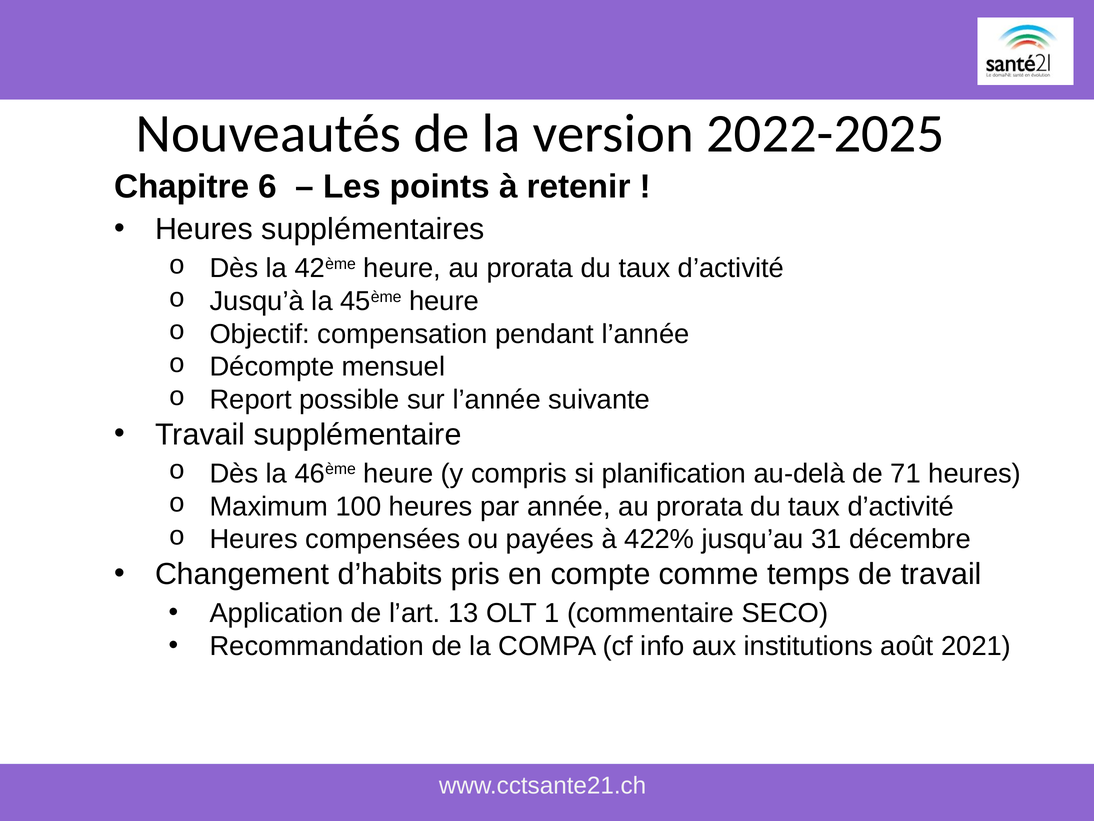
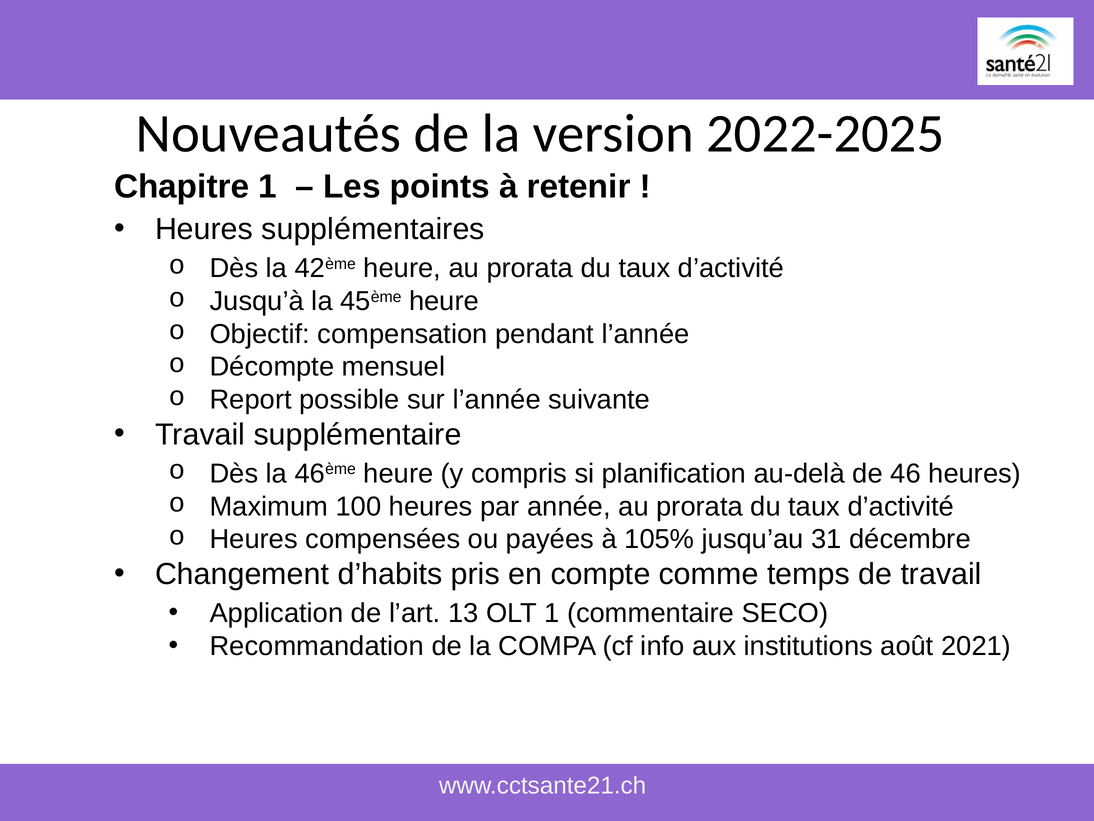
Chapitre 6: 6 -> 1 (268, 187)
71: 71 -> 46 (906, 473)
422%: 422% -> 105% (659, 539)
